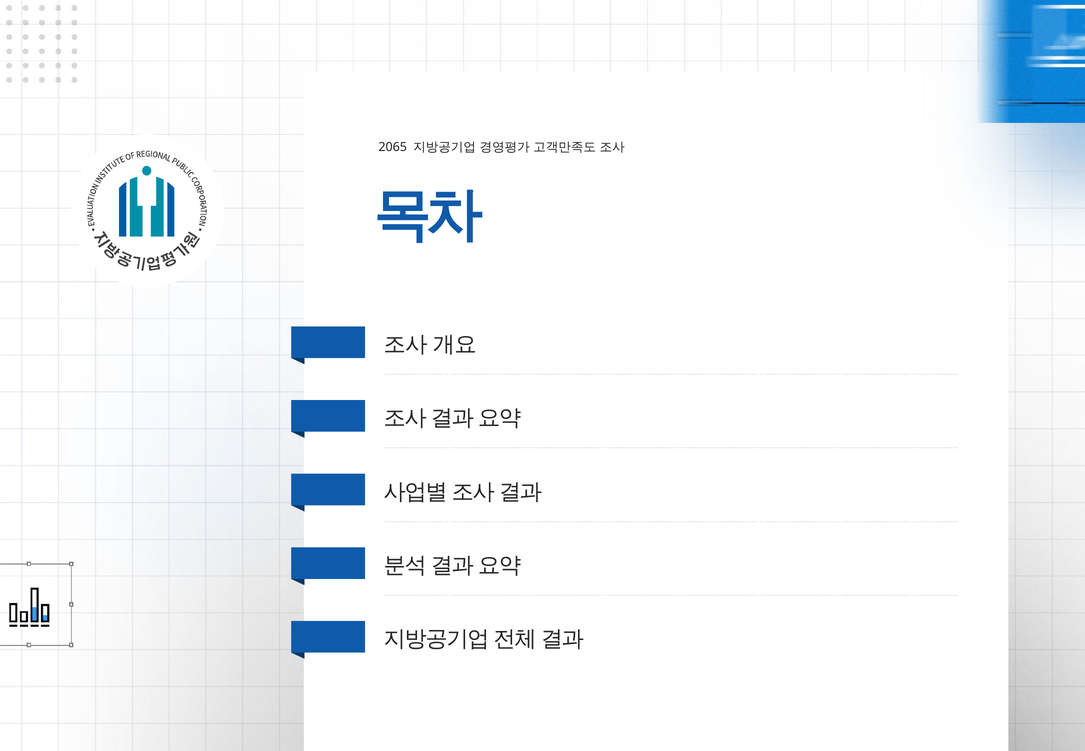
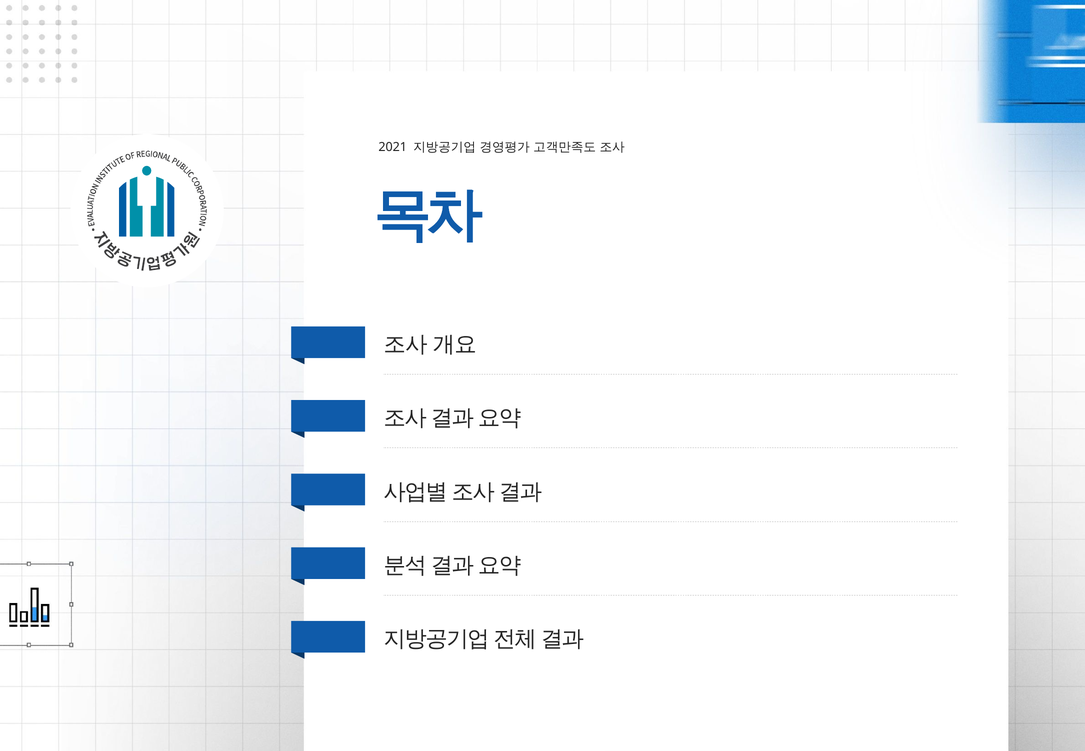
2065: 2065 -> 2021 (393, 147)
